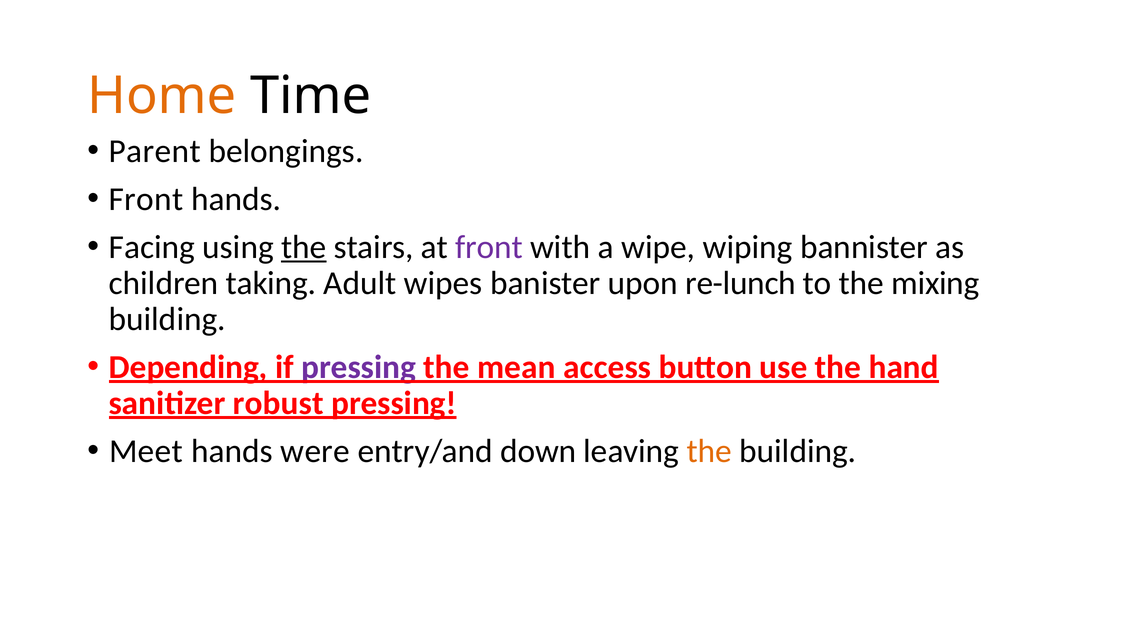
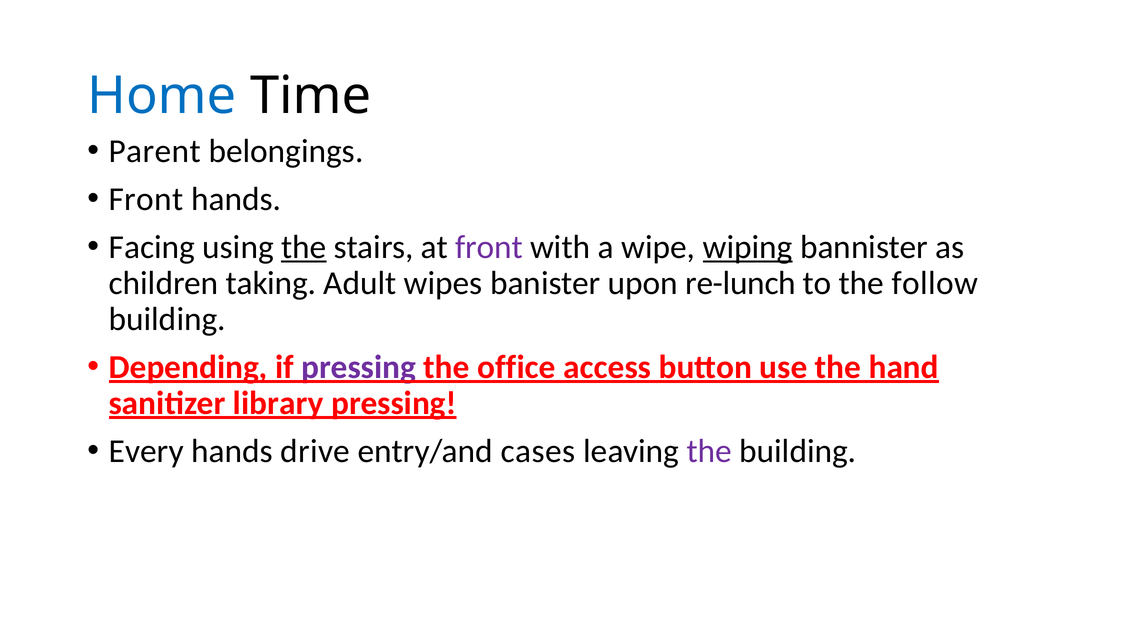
Home colour: orange -> blue (162, 96)
wiping underline: none -> present (748, 247)
mixing: mixing -> follow (935, 283)
mean: mean -> office (516, 367)
robust: robust -> library (278, 403)
Meet: Meet -> Every (146, 451)
were: were -> drive (315, 451)
down: down -> cases (538, 451)
the colour: orange -> purple (709, 451)
